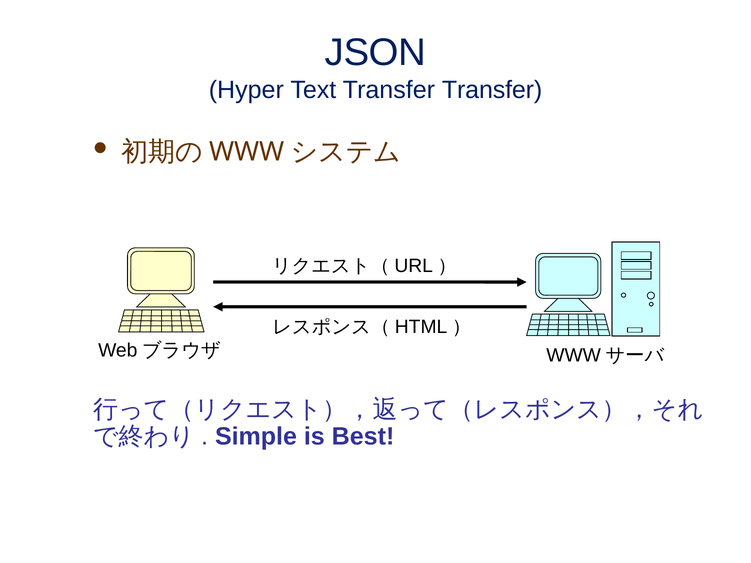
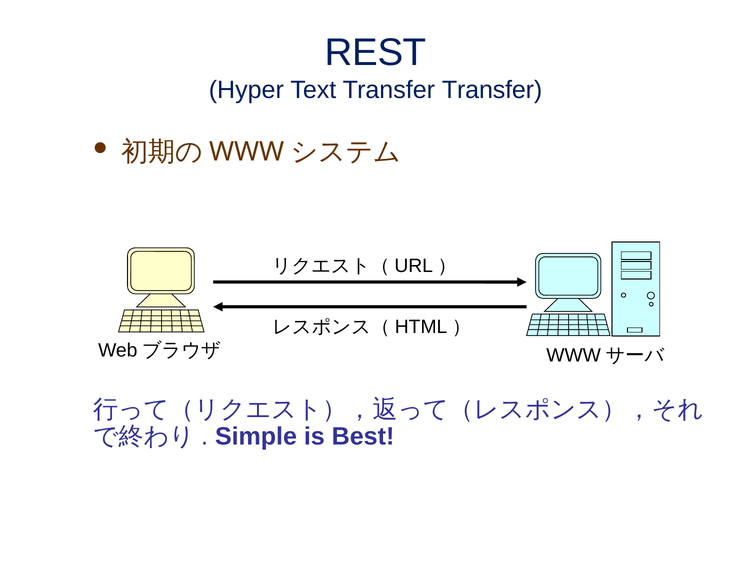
JSON: JSON -> REST (376, 53)
